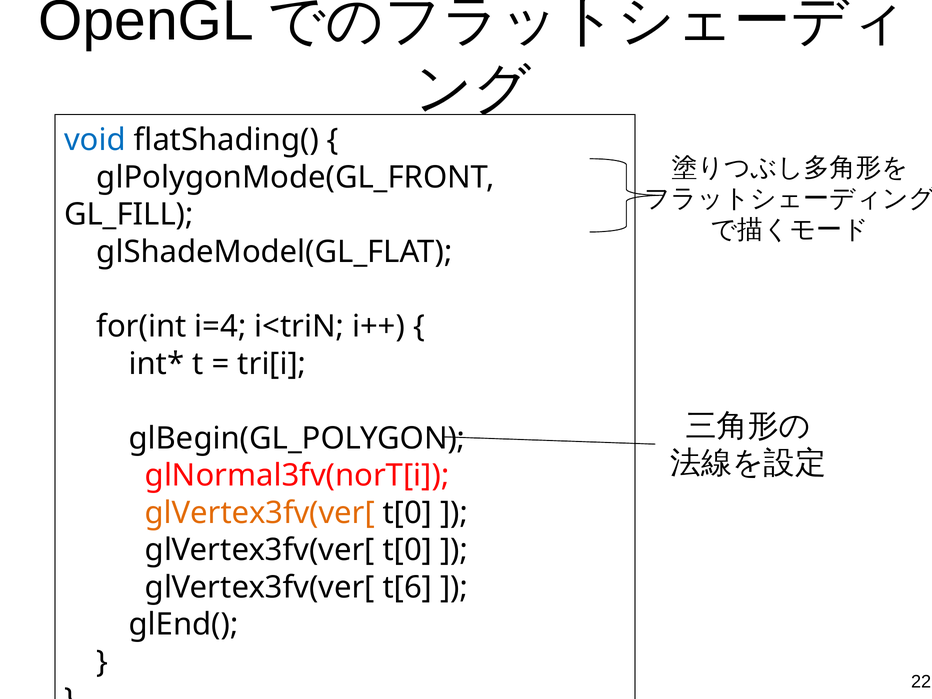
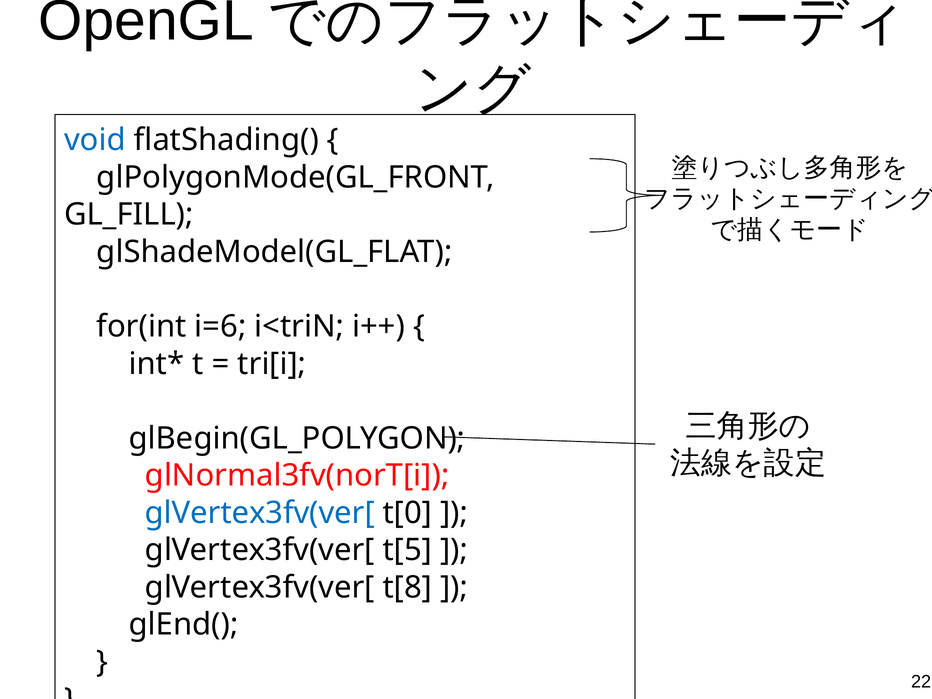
i=4: i=4 -> i=6 (220, 326)
glVertex3fv(ver[ colour: orange -> blue (260, 513)
t[0: t[0 -> t[5 (407, 550)
t[6: t[6 -> t[8 (407, 587)
